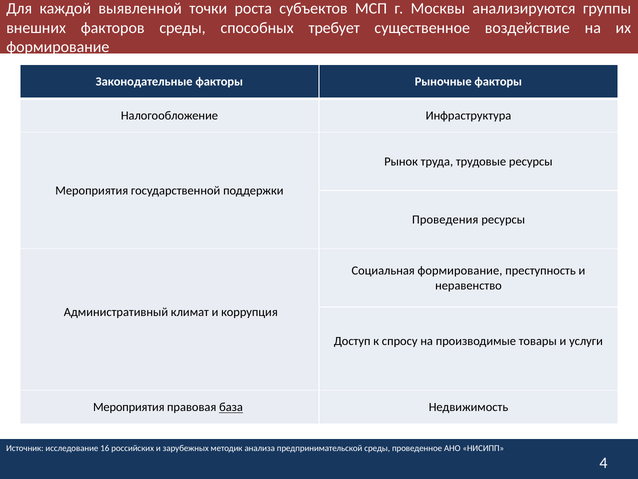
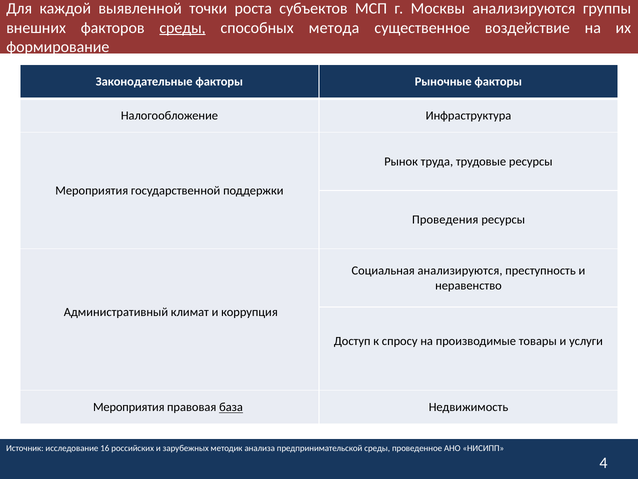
среды underline: none -> present (183, 28)
требует: требует -> метода (334, 28)
Социальная формирование: формирование -> анализируются (460, 270)
